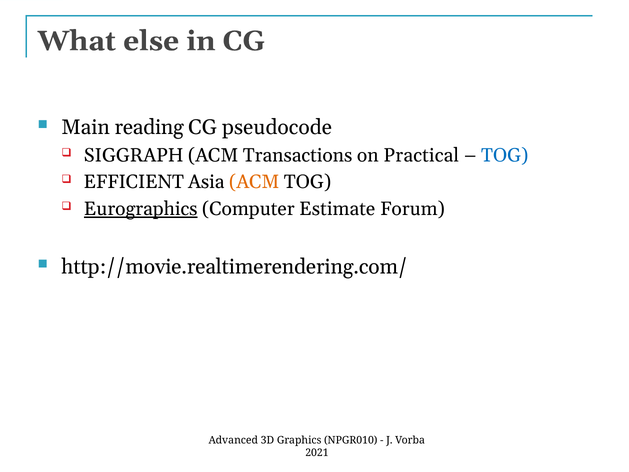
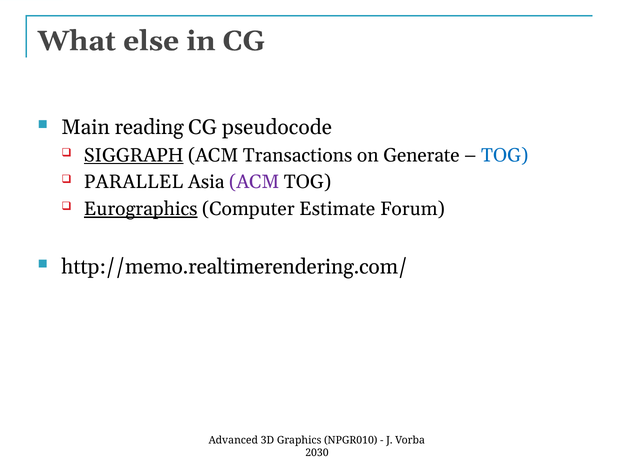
SIGGRAPH underline: none -> present (134, 155)
Practical: Practical -> Generate (421, 155)
EFFICIENT: EFFICIENT -> PARALLEL (134, 182)
ACM colour: orange -> purple (254, 182)
http://movie.realtimerendering.com/: http://movie.realtimerendering.com/ -> http://memo.realtimerendering.com/ (235, 267)
2021: 2021 -> 2030 (317, 453)
